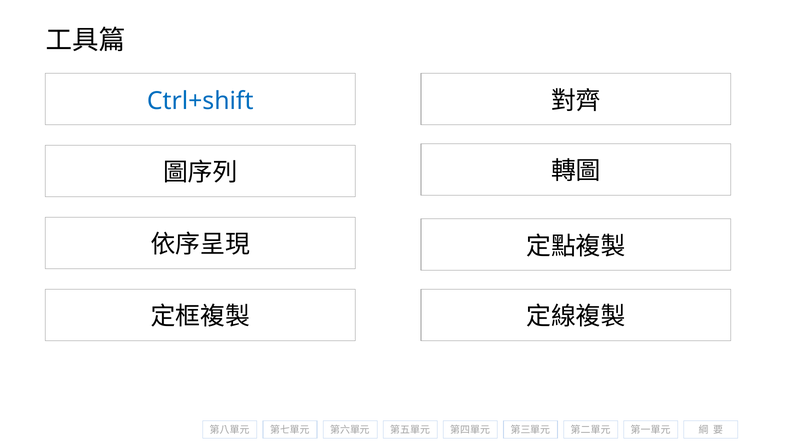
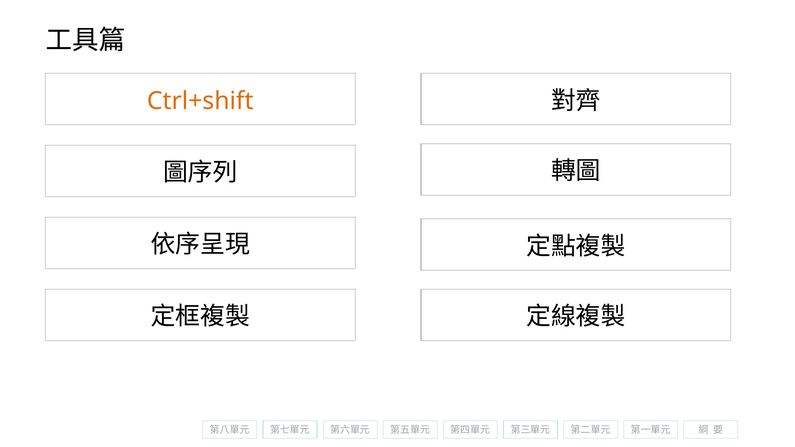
Ctrl+shift colour: blue -> orange (200, 101)
